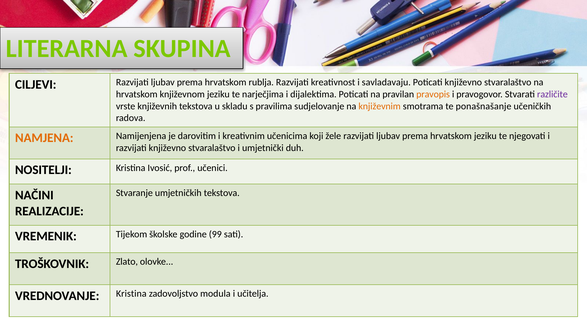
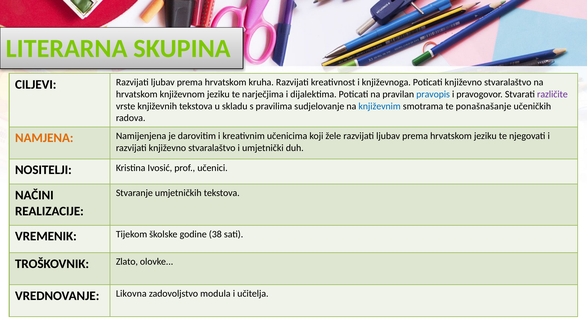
rublja: rublja -> kruha (261, 82)
savladavaju: savladavaju -> književnoga (386, 82)
pravopis colour: orange -> blue (433, 94)
književnim colour: orange -> blue (380, 106)
99: 99 -> 38 (215, 234)
VREDNOVANJE Kristina: Kristina -> Likovna (131, 294)
